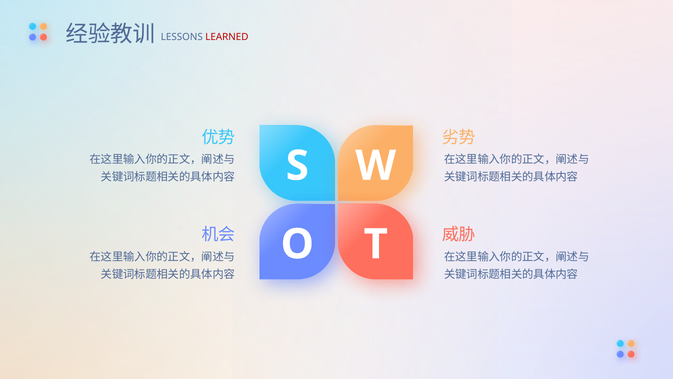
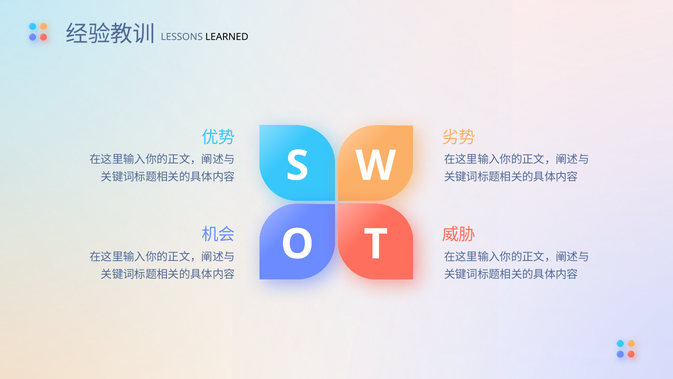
LEARNED colour: red -> black (227, 37)
